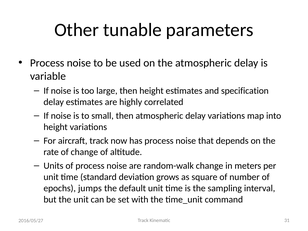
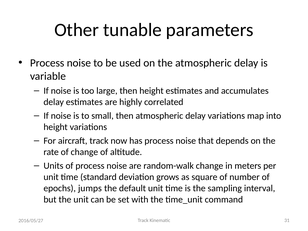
specification: specification -> accumulates (245, 91)
